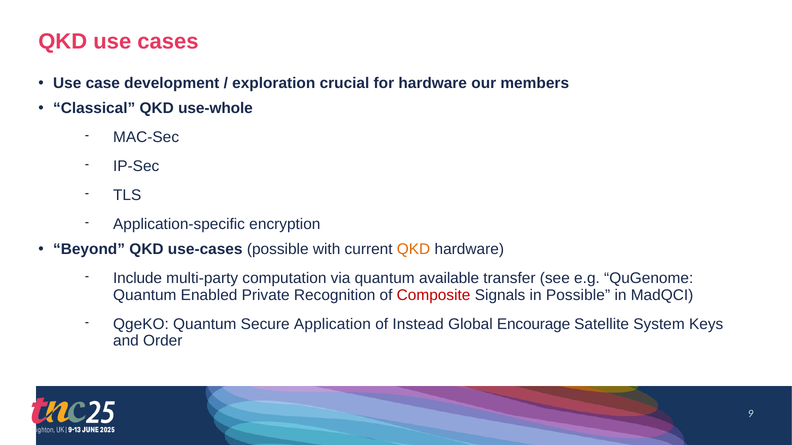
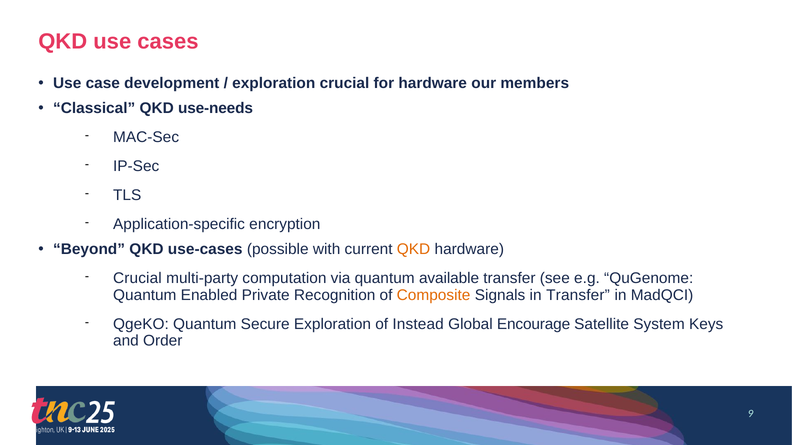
use-whole: use-whole -> use-needs (216, 108)
Include: Include -> Crucial (137, 279)
Composite colour: red -> orange (434, 295)
in Possible: Possible -> Transfer (578, 295)
Secure Application: Application -> Exploration (332, 324)
